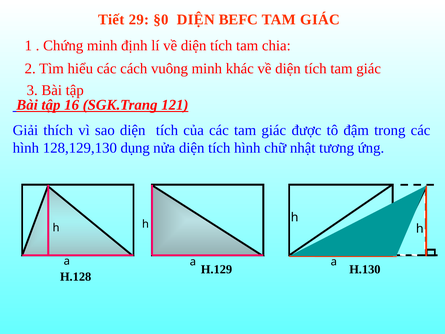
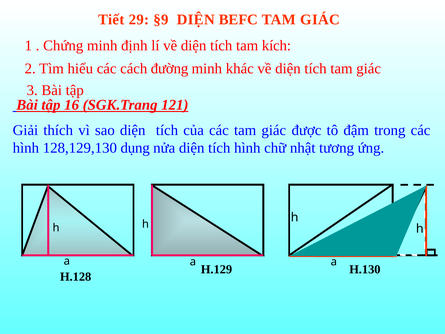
§0: §0 -> §9 (161, 20)
chia: chia -> kích (276, 45)
vuông: vuông -> đường (170, 69)
